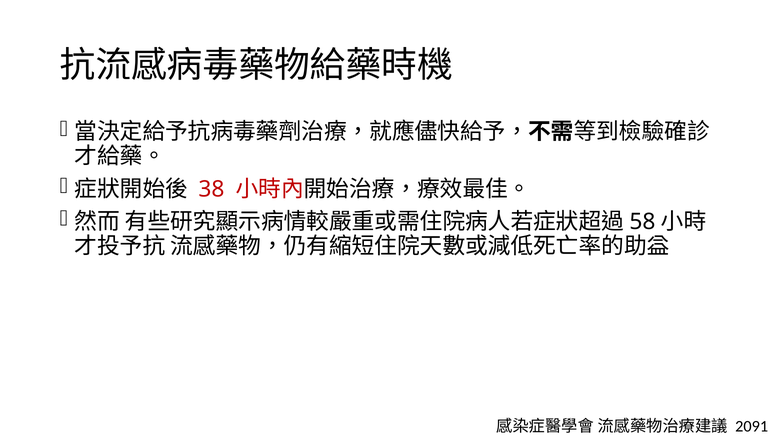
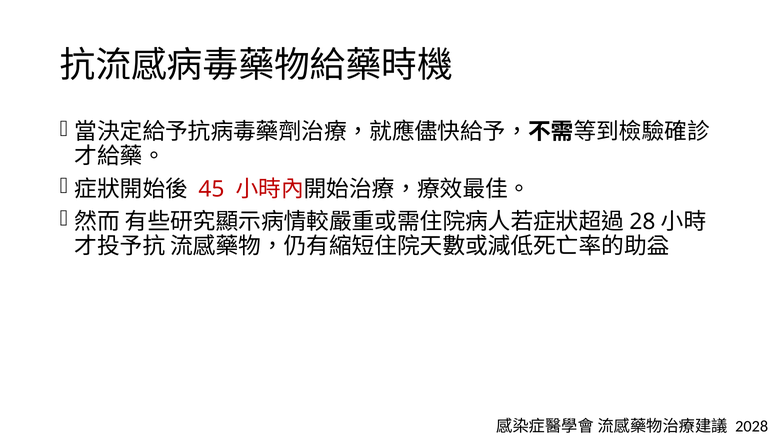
38: 38 -> 45 (211, 189)
58: 58 -> 28 (642, 222)
2091: 2091 -> 2028 (752, 426)
